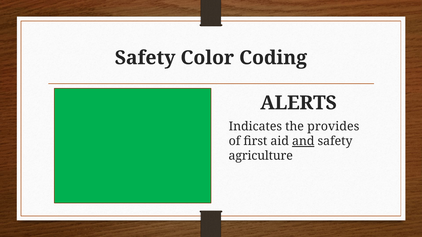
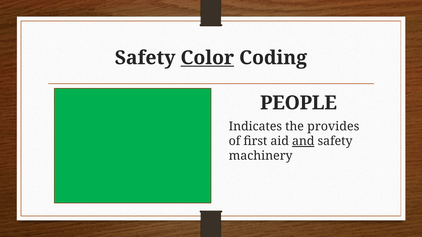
Color underline: none -> present (207, 58)
ALERTS: ALERTS -> PEOPLE (298, 103)
agriculture: agriculture -> machinery (261, 156)
